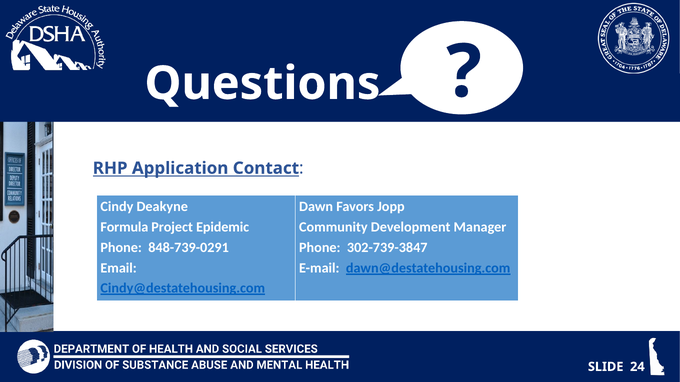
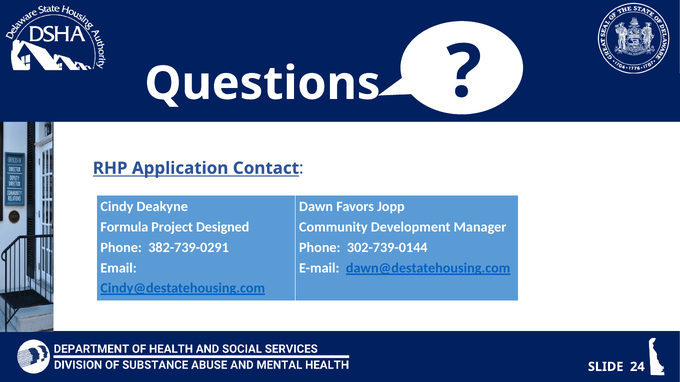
Epidemic: Epidemic -> Designed (223, 227)
848-739-0291: 848-739-0291 -> 382-739-0291 (189, 248)
302-739-3847: 302-739-3847 -> 302-739-0144 (387, 248)
